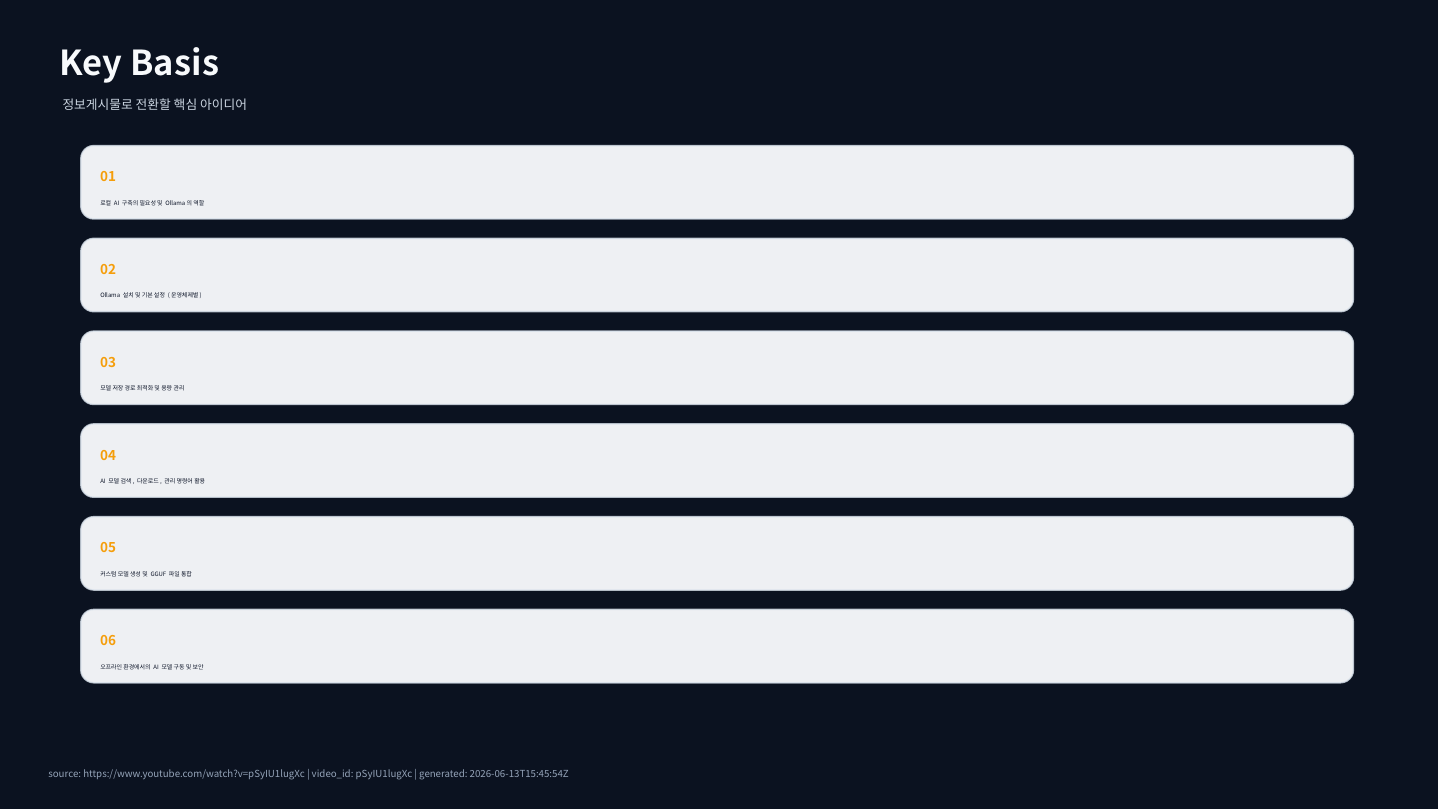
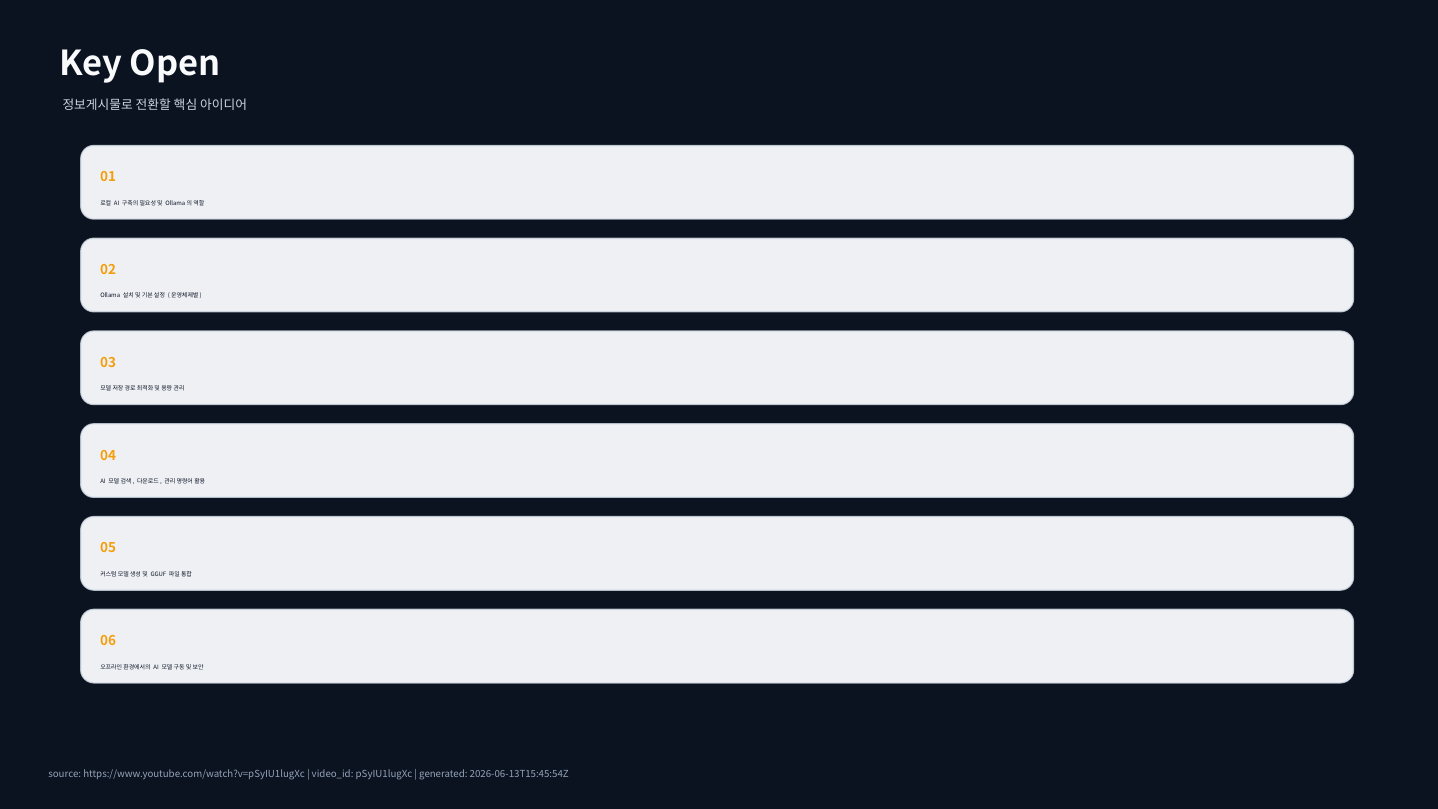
Basis: Basis -> Open (175, 64)
